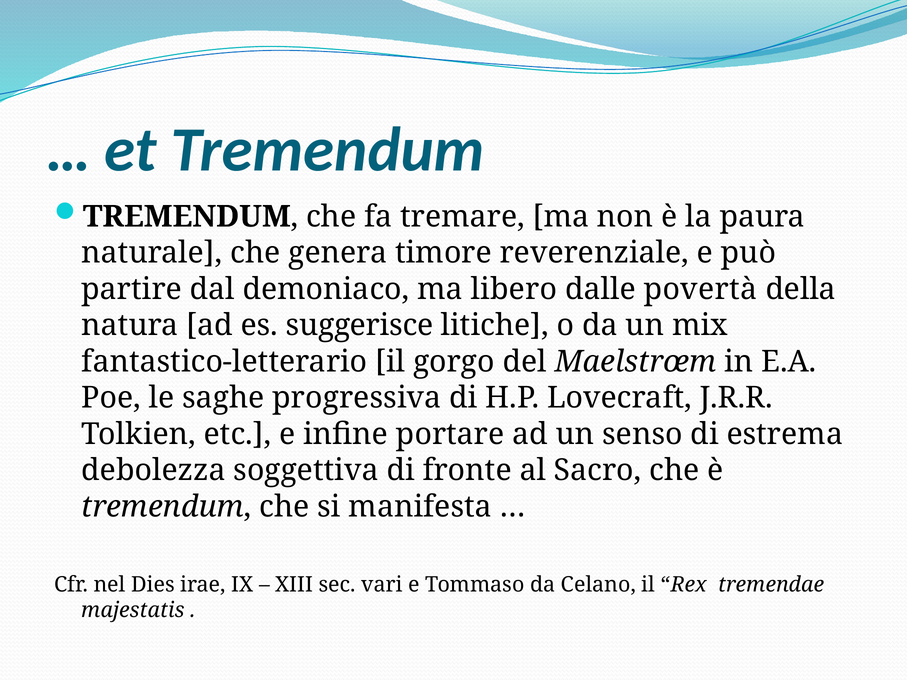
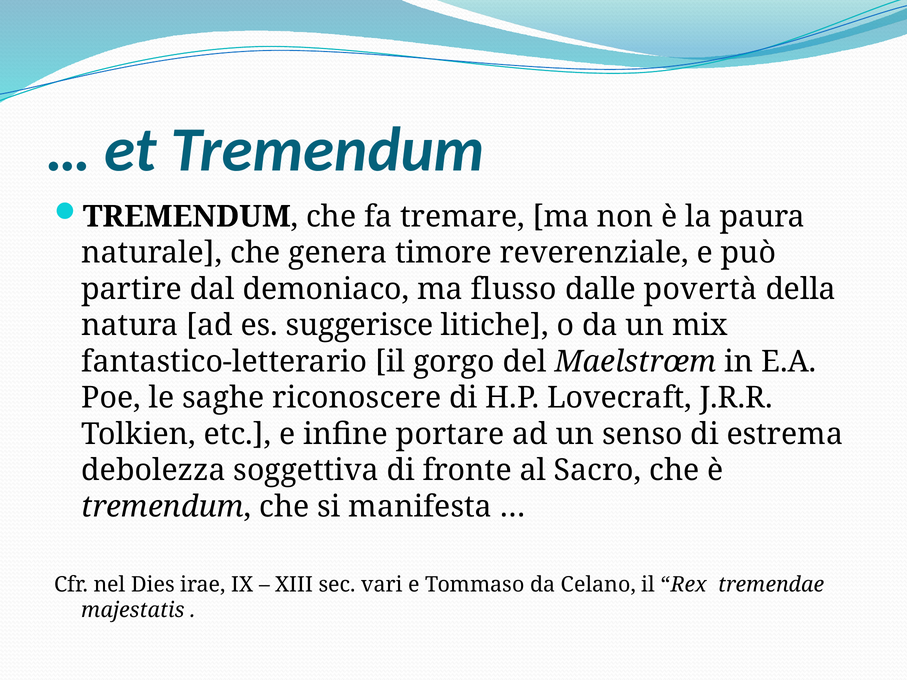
libero: libero -> flusso (514, 289)
progressiva: progressiva -> riconoscere (357, 398)
